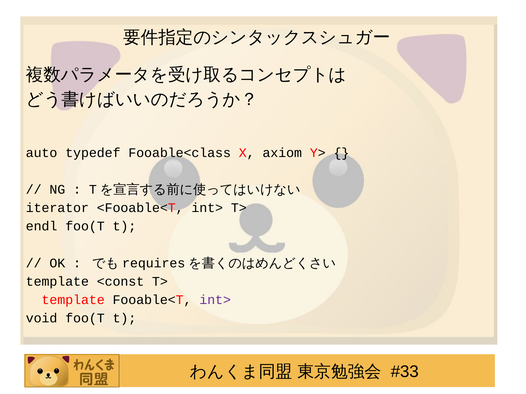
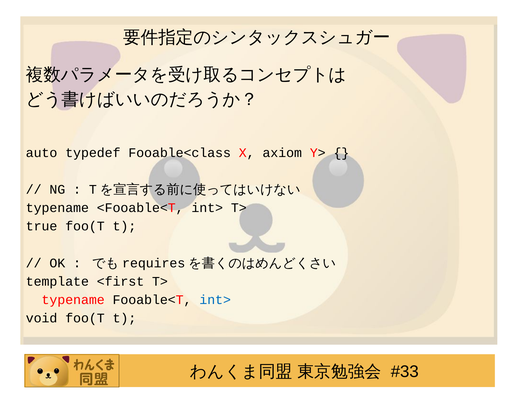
iterator: iterator -> typename (57, 208)
endl: endl -> true (42, 227)
<const: <const -> <first (120, 282)
template: template -> typename (73, 300)
int> colour: purple -> blue (215, 300)
